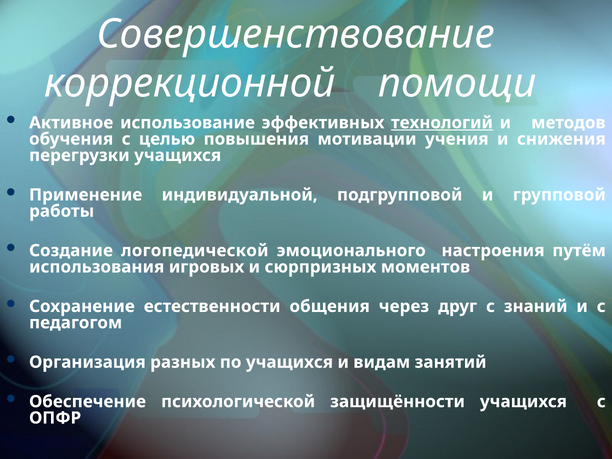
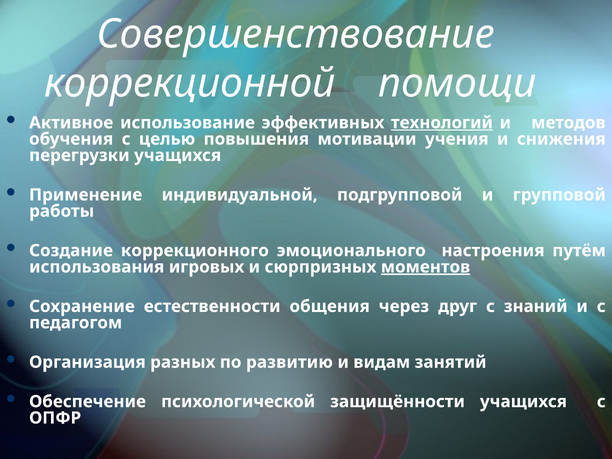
логопедической: логопедической -> коррекционного (195, 251)
моментов underline: none -> present (426, 267)
по учащихся: учащихся -> развитию (289, 362)
